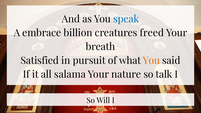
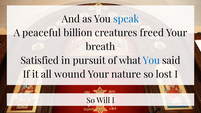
embrace: embrace -> peaceful (42, 33)
You colour: orange -> blue (151, 61)
salama: salama -> wound (70, 75)
talk: talk -> lost (164, 75)
